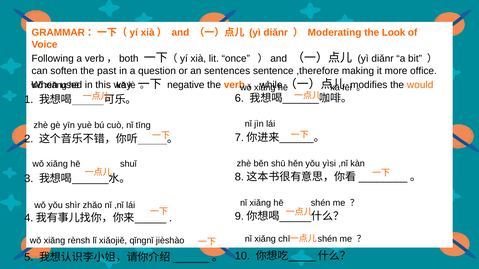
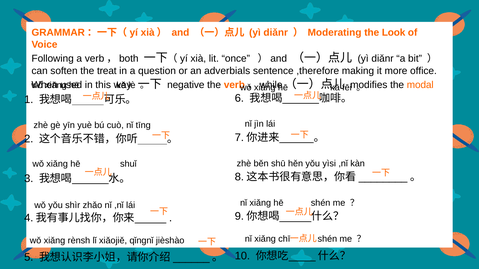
past: past -> treat (107, 71)
sentences: sentences -> adverbials (227, 71)
would: would -> modal (420, 85)
